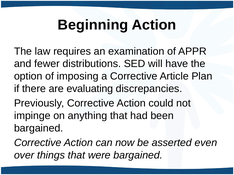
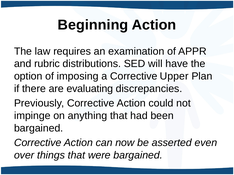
fewer: fewer -> rubric (47, 64)
Article: Article -> Upper (174, 76)
